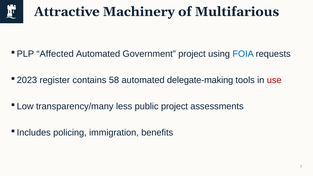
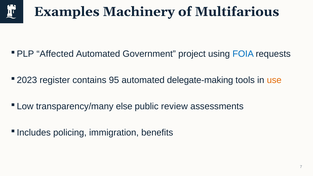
Attractive: Attractive -> Examples (67, 12)
58: 58 -> 95 (114, 80)
use colour: red -> orange (274, 80)
less: less -> else (124, 106)
public project: project -> review (174, 106)
